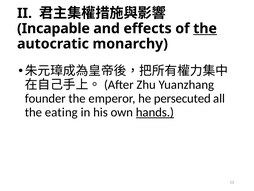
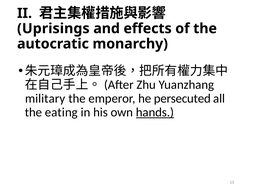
Incapable: Incapable -> Uprisings (53, 28)
the underline: present -> none (205, 28)
founder: founder -> military (45, 98)
